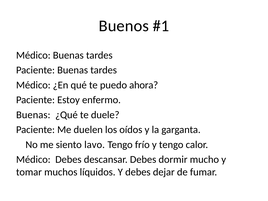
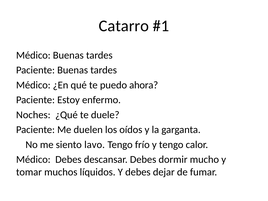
Buenos: Buenos -> Catarro (124, 26)
Buenas: Buenas -> Noches (33, 115)
